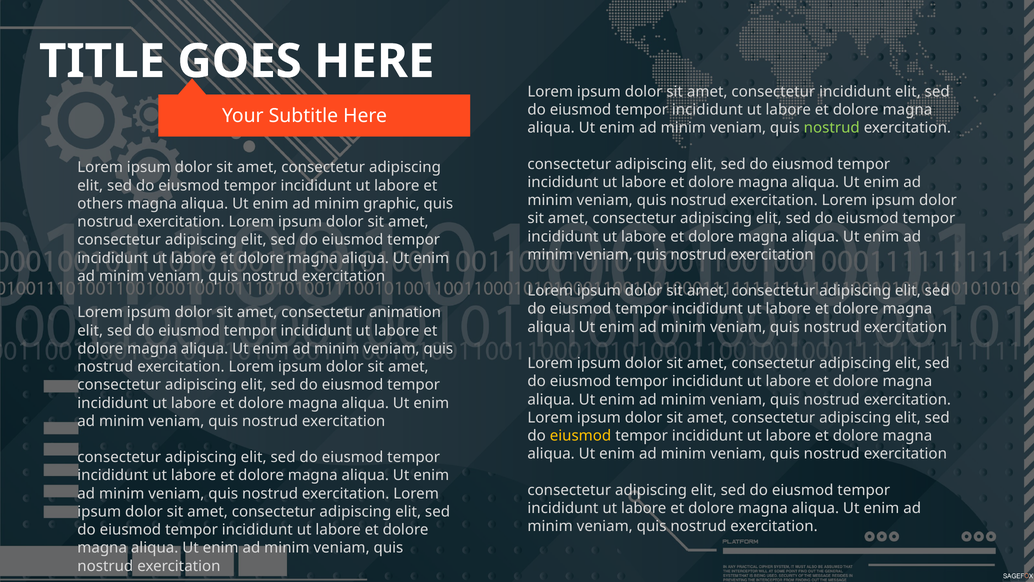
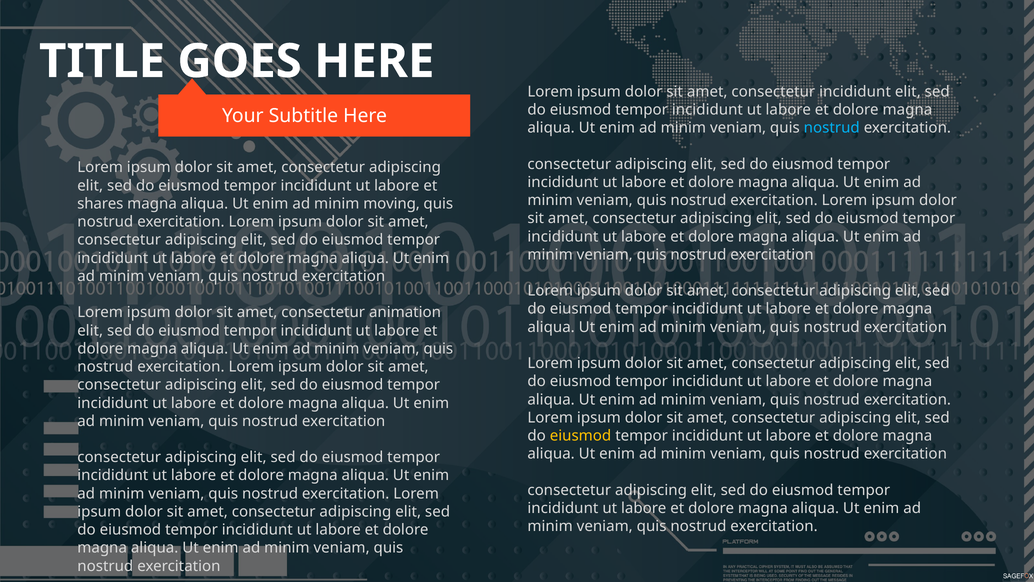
nostrud colour: light green -> light blue (832, 128)
others: others -> shares (100, 204)
graphic: graphic -> moving (392, 204)
